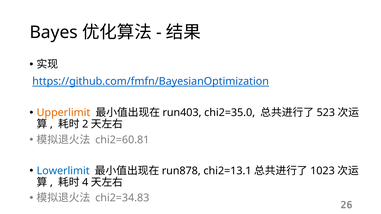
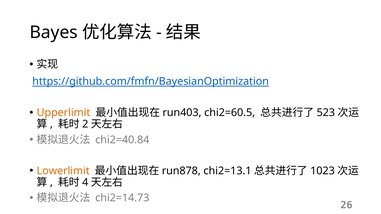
chi2=35.0: chi2=35.0 -> chi2=60.5 (230, 113)
chi2=60.81: chi2=60.81 -> chi2=40.84 (122, 140)
Lowerlimit colour: blue -> orange (63, 171)
chi2=34.83: chi2=34.83 -> chi2=14.73 (122, 198)
